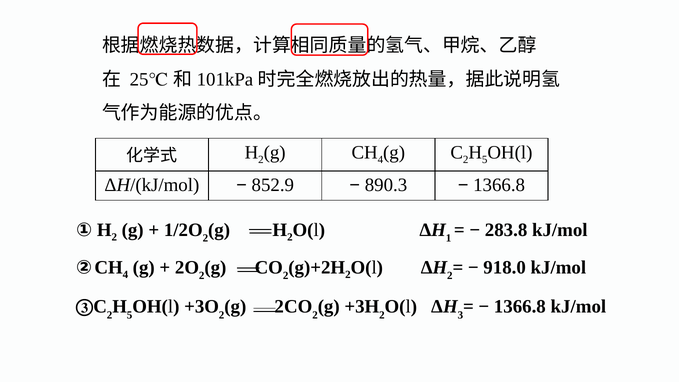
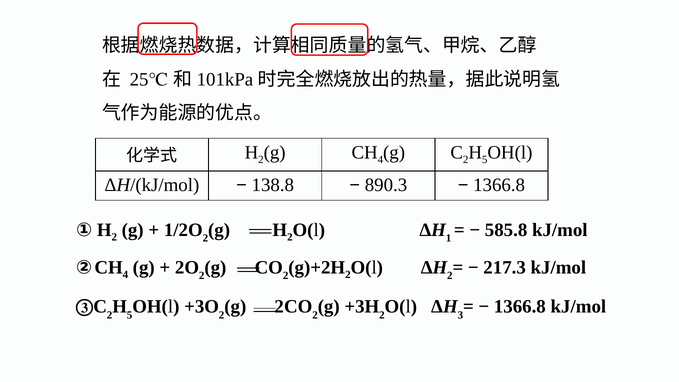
852.9: 852.9 -> 138.8 (273, 185)
283.8: 283.8 -> 585.8 (506, 230)
918.0: 918.0 -> 217.3 (505, 267)
